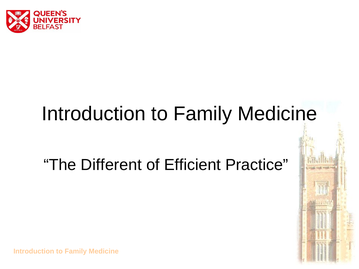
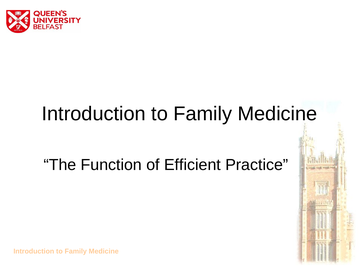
Different: Different -> Function (111, 165)
